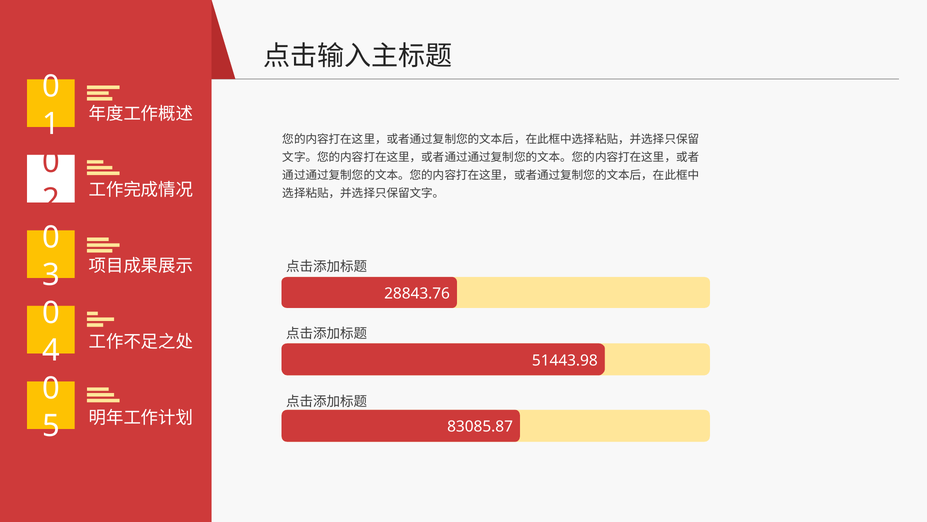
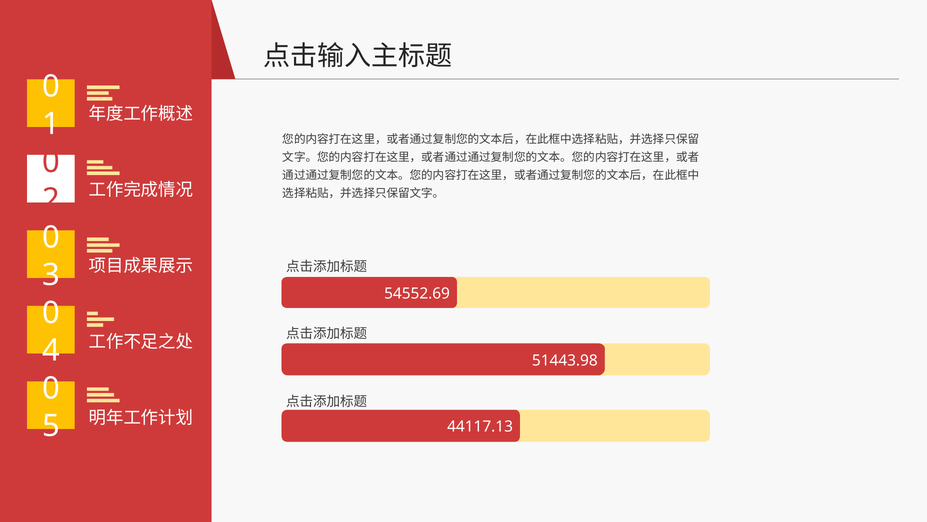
28843.76: 28843.76 -> 54552.69 (417, 293)
83085.87: 83085.87 -> 44117.13 (480, 426)
